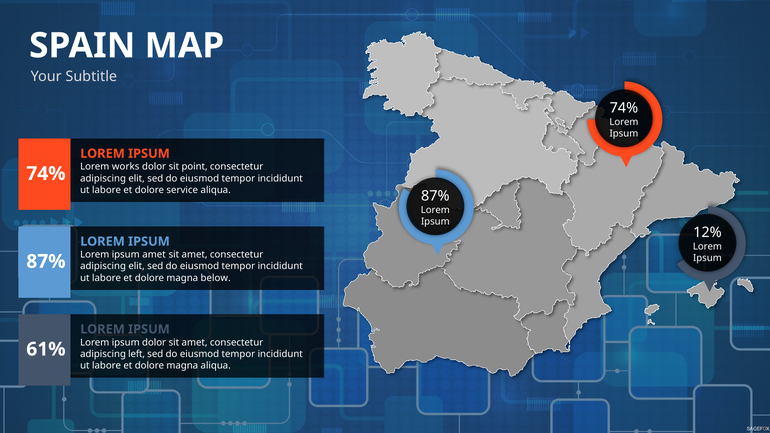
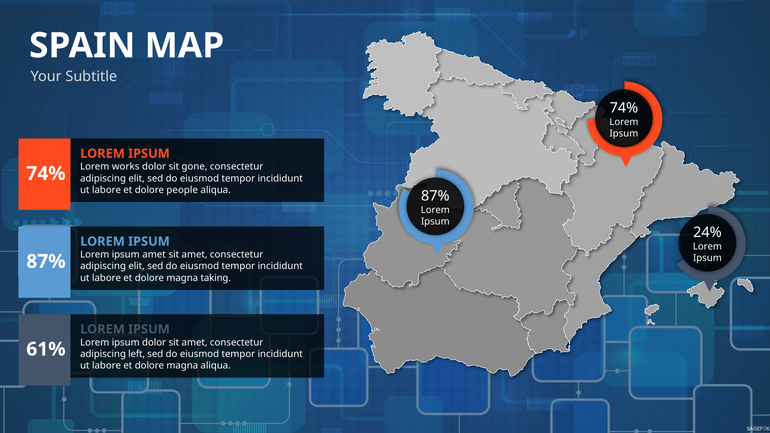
point: point -> gone (195, 167)
service: service -> people (182, 190)
12%: 12% -> 24% (707, 232)
below: below -> taking (216, 278)
